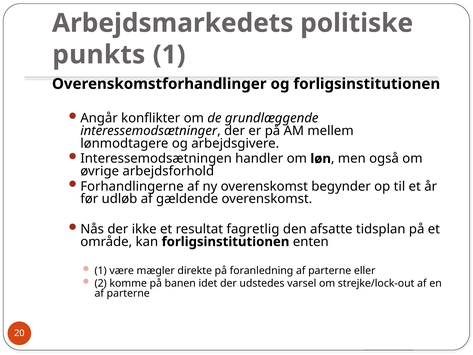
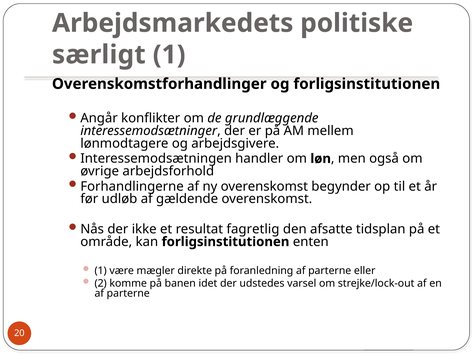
punkts: punkts -> særligt (99, 55)
